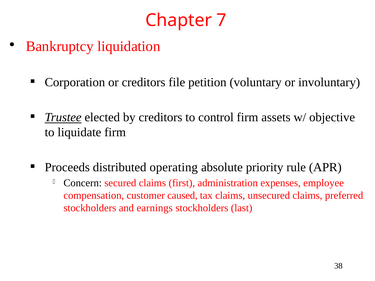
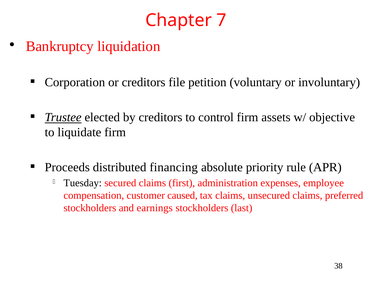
operating: operating -> financing (174, 167)
Concern: Concern -> Tuesday (83, 183)
